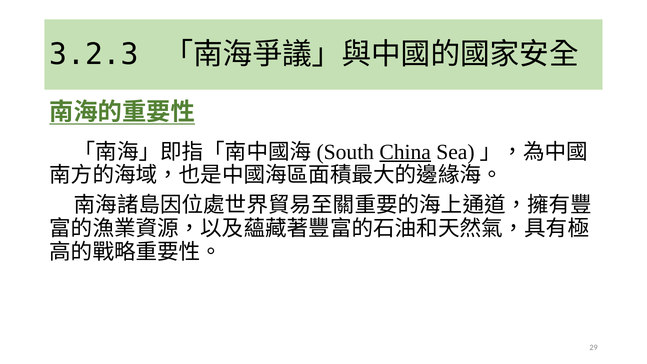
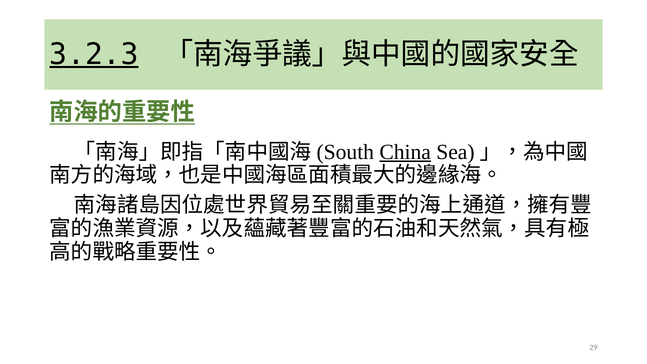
3.2.3 underline: none -> present (94, 54)
